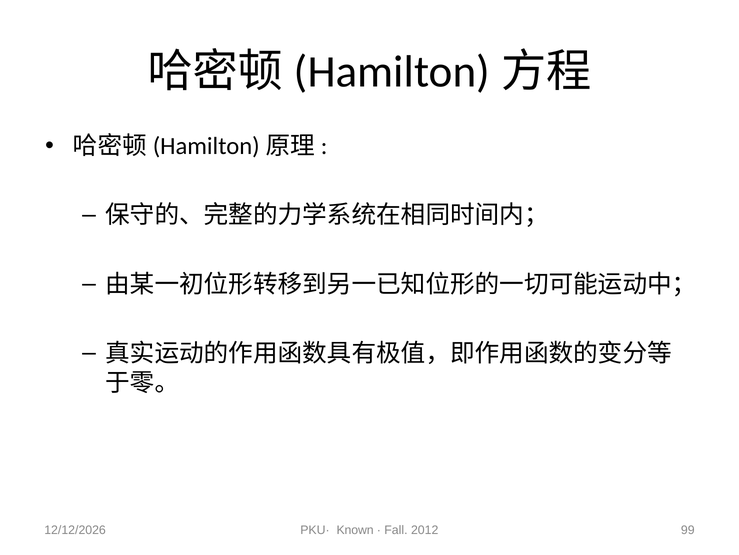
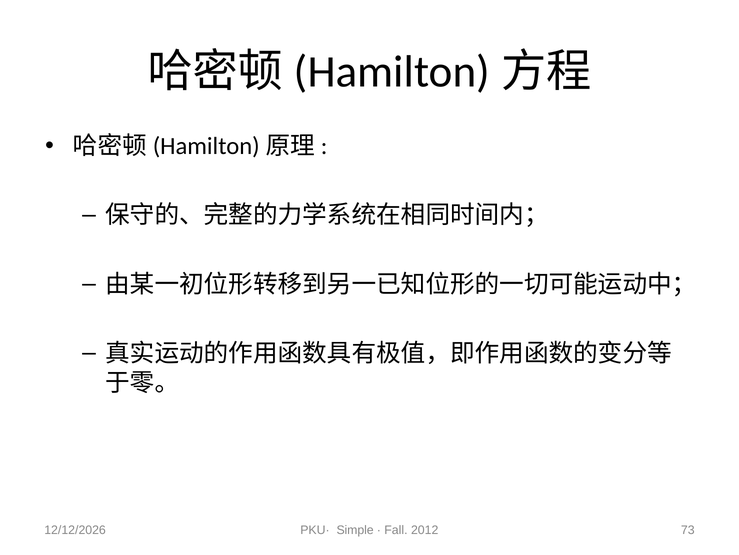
Known: Known -> Simple (355, 529)
99: 99 -> 73 (688, 529)
